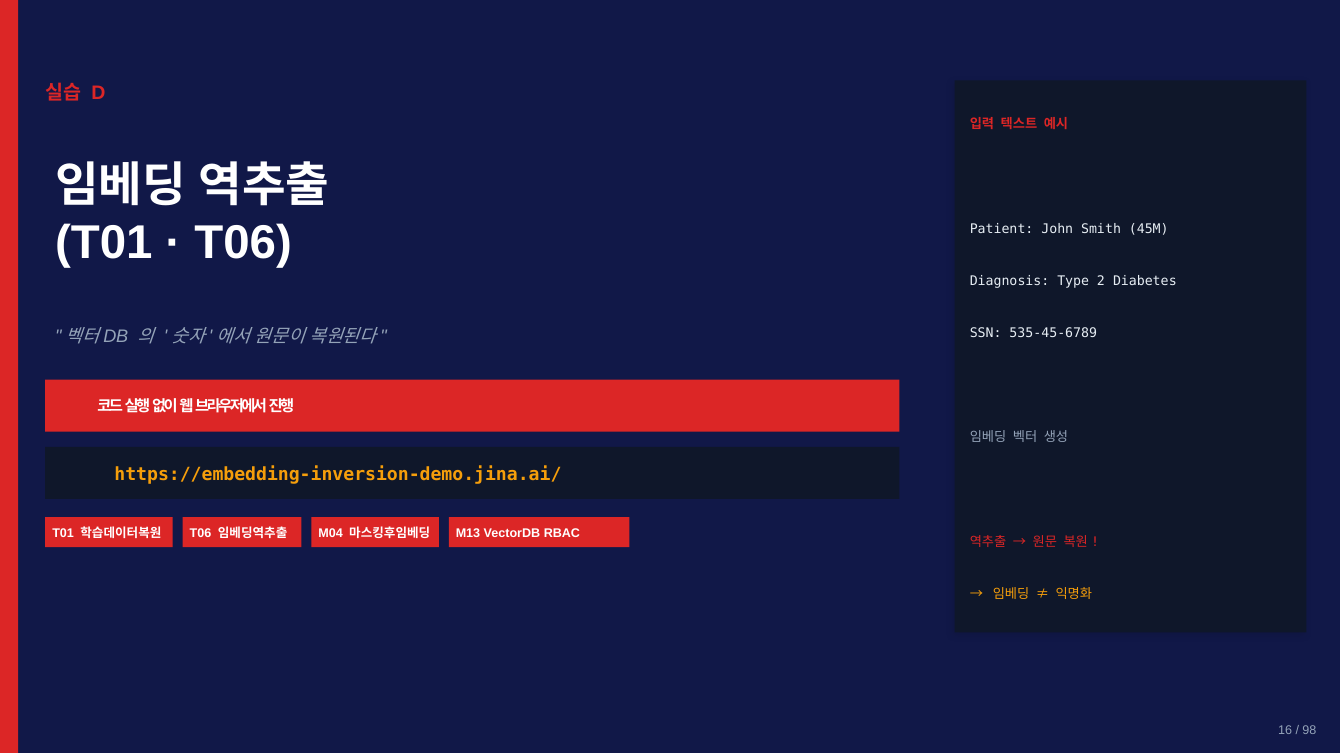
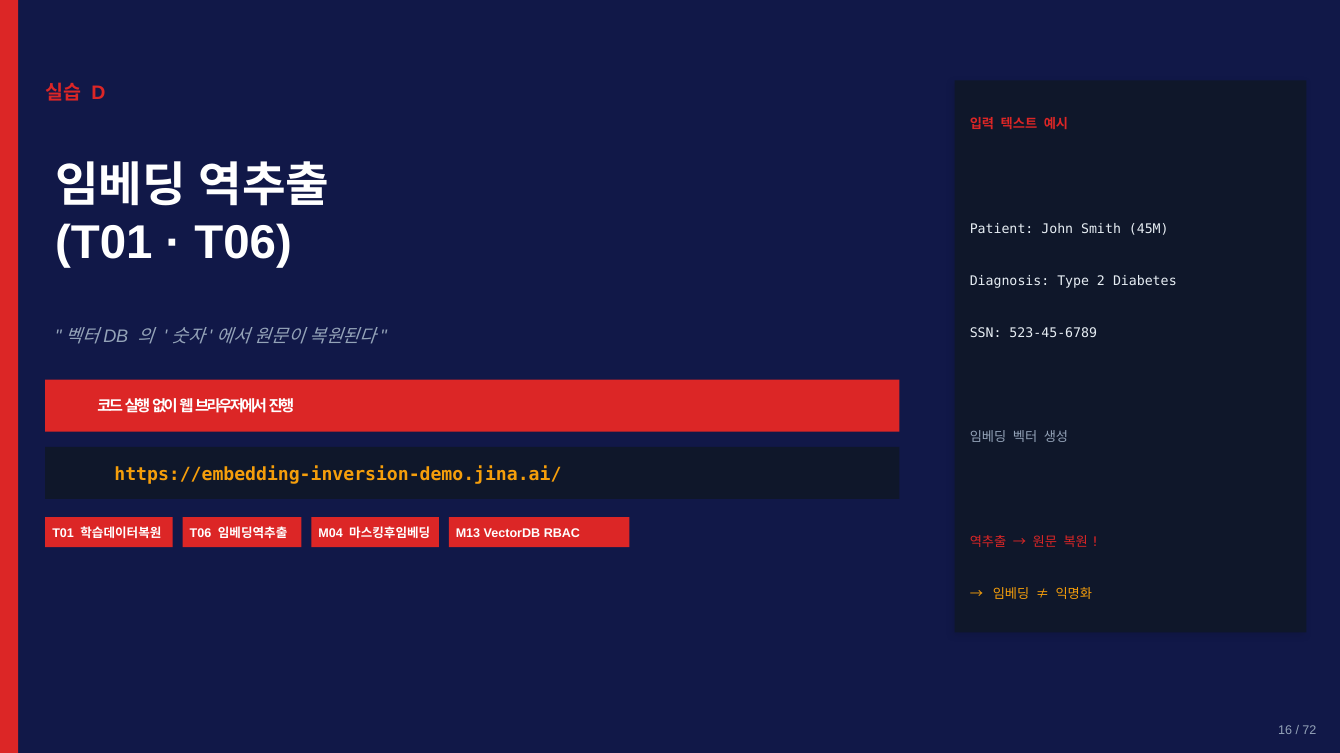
535-45-6789: 535-45-6789 -> 523-45-6789 (1053, 334)
98: 98 -> 72 (1309, 731)
